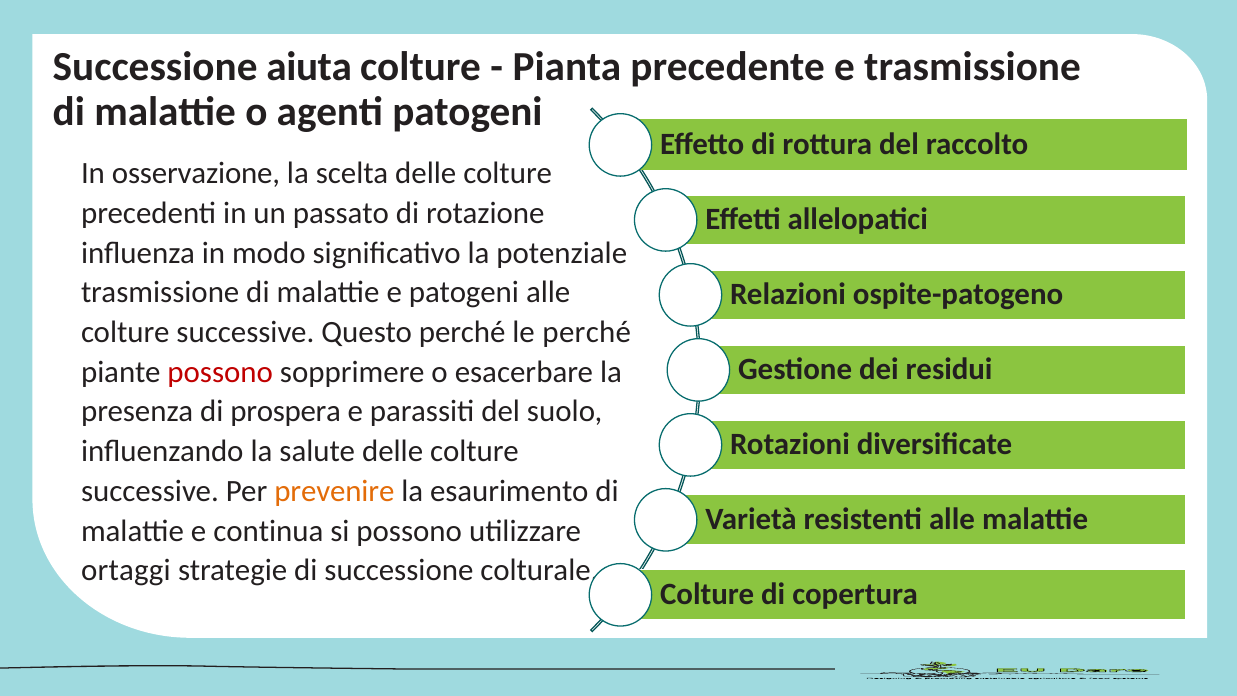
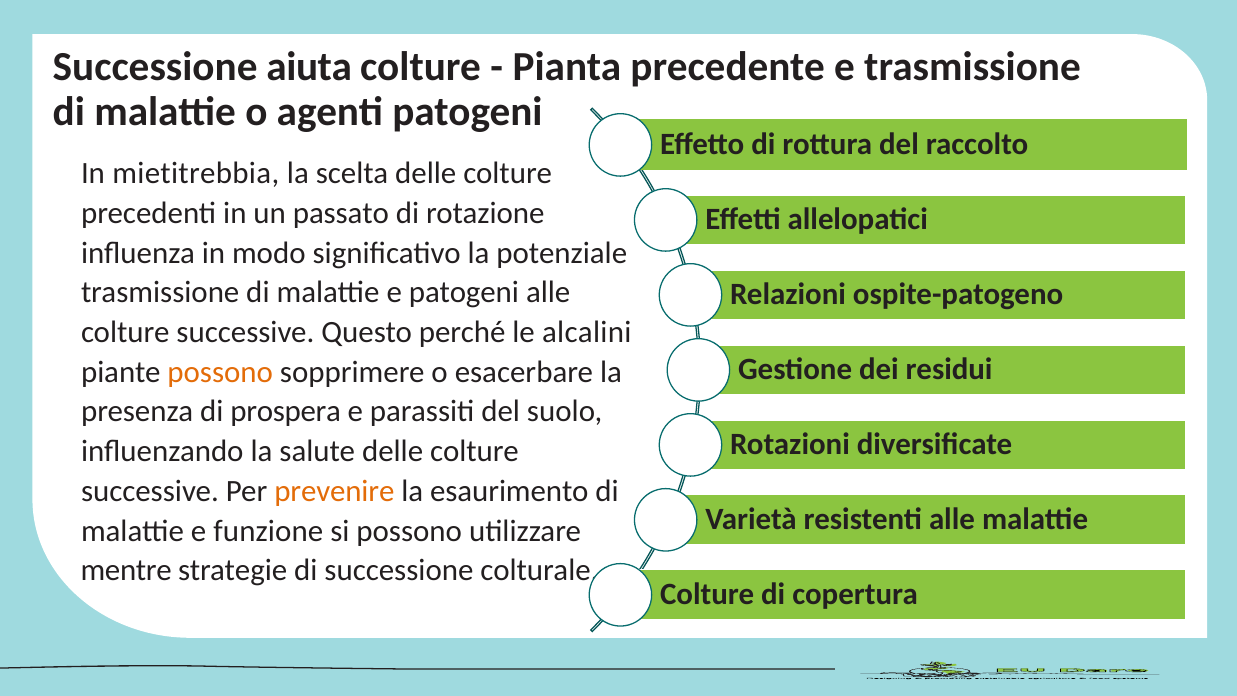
osservazione: osservazione -> mietitrebbia (196, 173)
le perché: perché -> alcalini (587, 332)
possono colour: red -> orange (220, 372)
continua: continua -> funzione (268, 531)
ortaggi: ortaggi -> mentre (126, 570)
